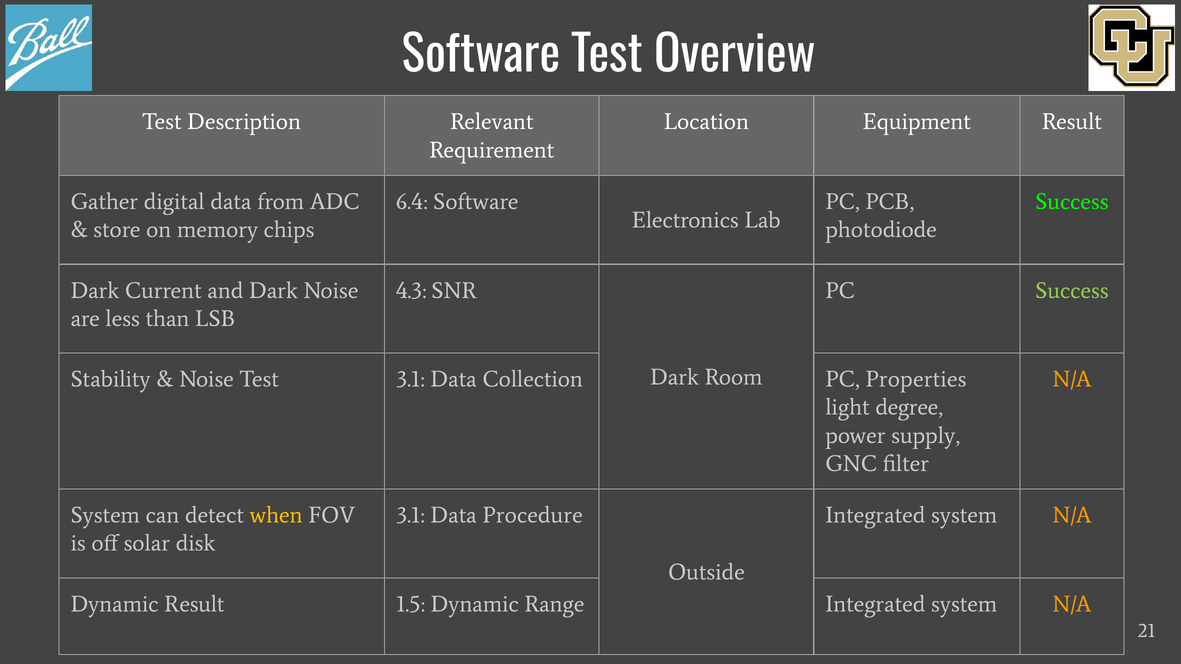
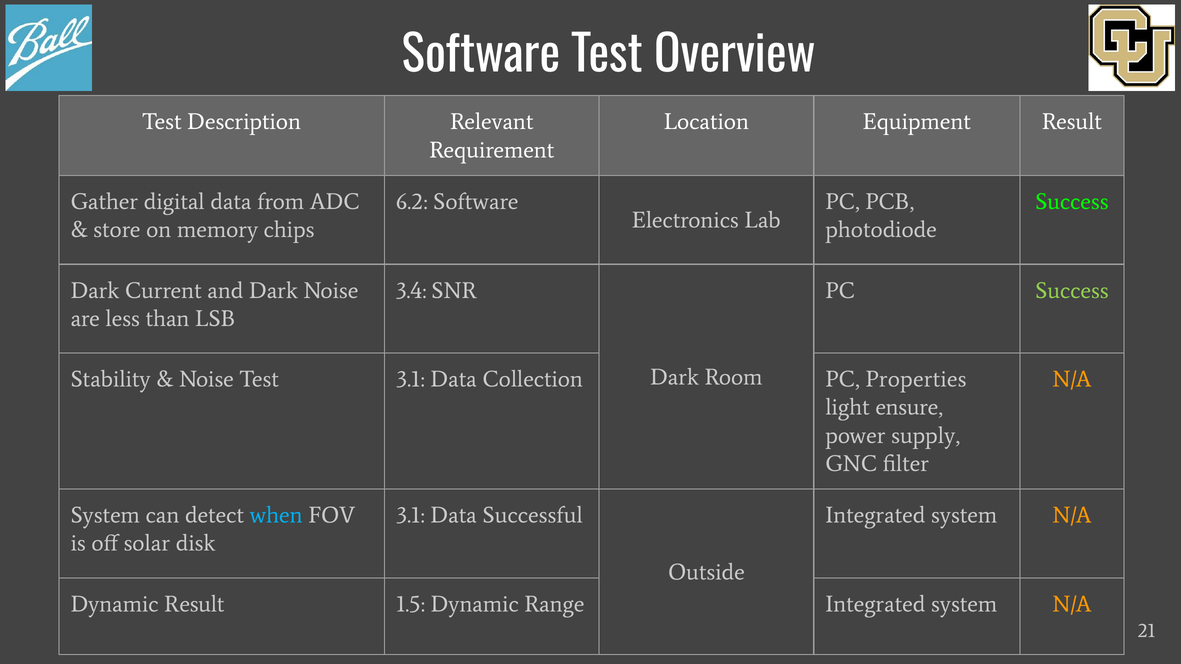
6.4: 6.4 -> 6.2 (412, 202)
4.3: 4.3 -> 3.4 (411, 291)
degree: degree -> ensure (909, 408)
when colour: yellow -> light blue (276, 516)
Procedure: Procedure -> Successful (533, 516)
